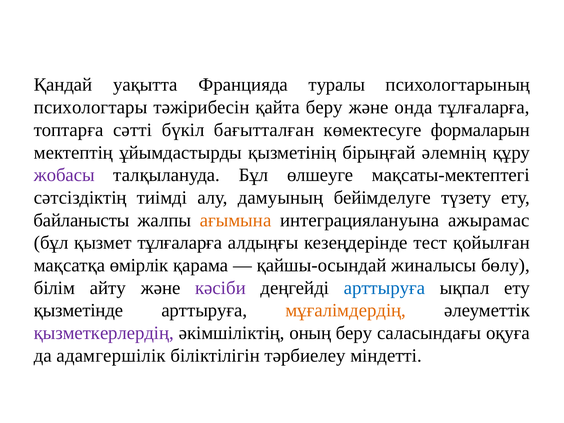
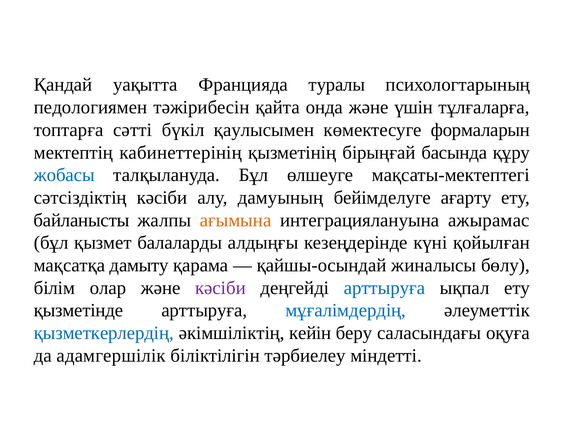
психологтары: психологтары -> педологиямен (91, 107)
қайта беру: беру -> онда (324, 107)
онда: онда -> үшін (414, 107)
бағытталған: бағытталған -> қаулысымен (264, 130)
ұйымдастырды: ұйымдастырды -> кабинеттерінің (181, 152)
әлемнің: әлемнің -> басында (454, 152)
жобасы colour: purple -> blue (64, 175)
сәтсіздіктің тиімді: тиімді -> кәсіби (162, 198)
түзету: түзету -> ағарту (466, 198)
қызмет тұлғаларға: тұлғаларға -> балаларды (180, 243)
тест: тест -> күні (430, 243)
өмірлік: өмірлік -> дамыту (139, 265)
айту: айту -> олар (108, 288)
мұғалімдердің colour: orange -> blue (346, 310)
қызметкерлердің colour: purple -> blue (104, 333)
оның: оның -> кейін (310, 333)
